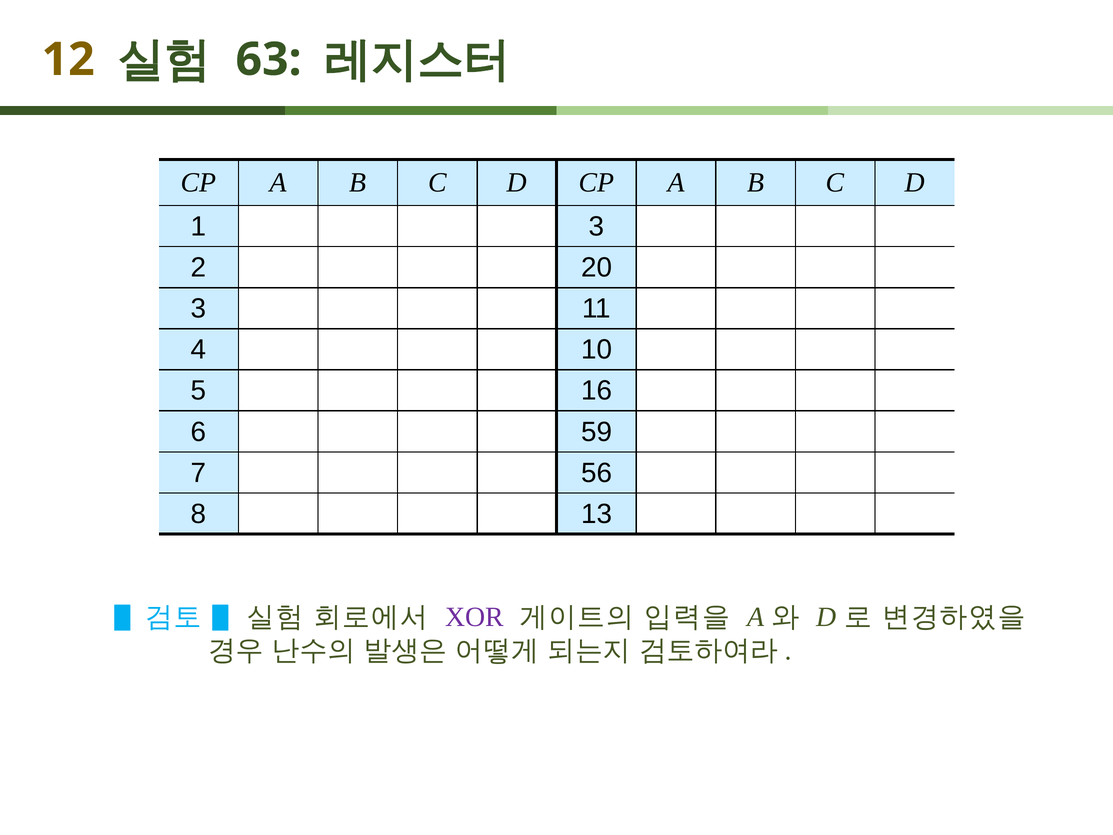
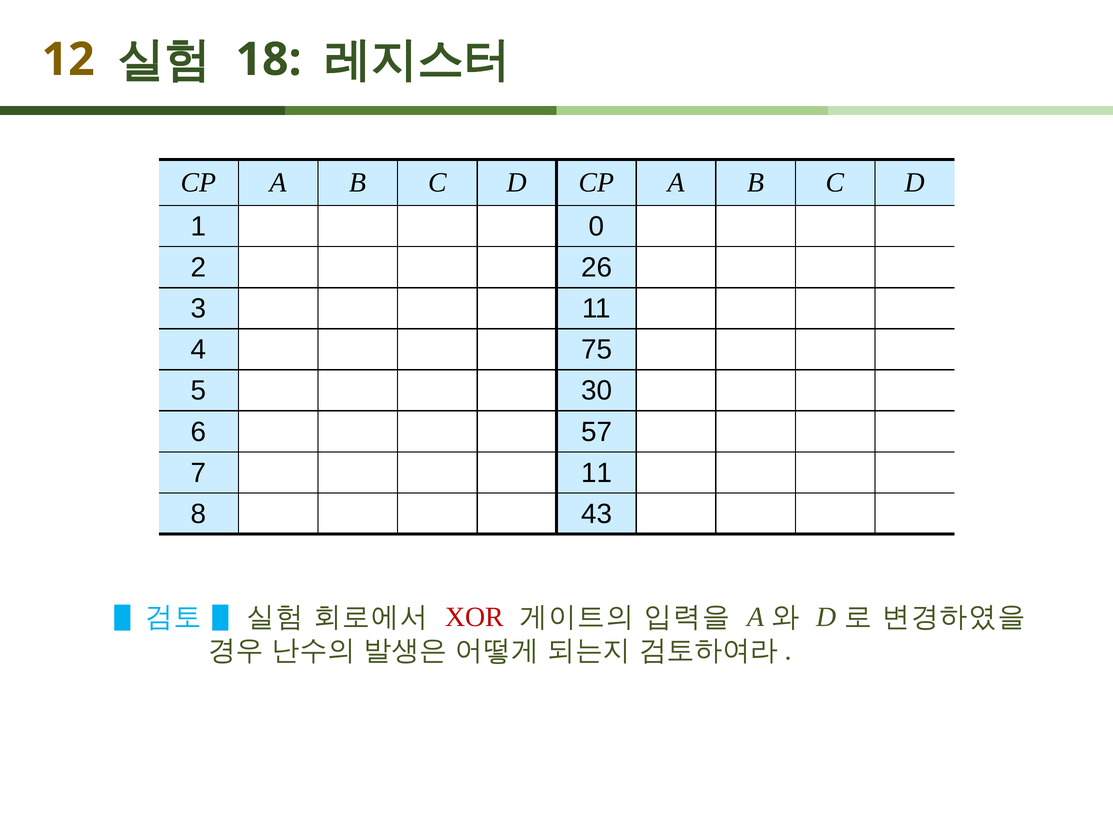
63: 63 -> 18 (269, 60)
1 3: 3 -> 0 (597, 226)
20: 20 -> 26 (597, 267)
10: 10 -> 75 (597, 350)
16: 16 -> 30 (597, 391)
59: 59 -> 57 (597, 432)
7 56: 56 -> 11 (597, 473)
13: 13 -> 43 (597, 514)
XOR colour: purple -> red (475, 617)
